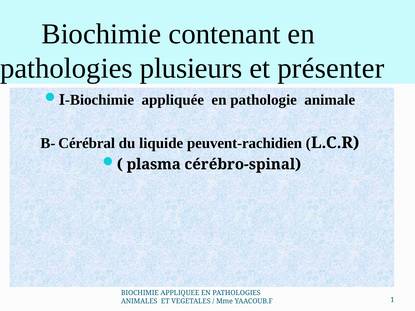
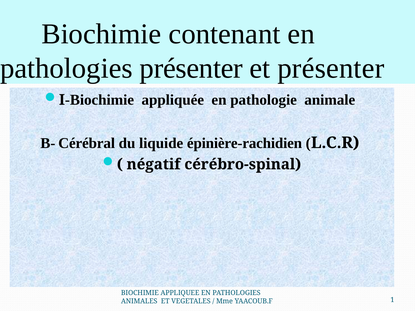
pathologies plusieurs: plusieurs -> présenter (191, 69)
peuvent-rachidien: peuvent-rachidien -> épinière-rachidien (245, 143)
plasma: plasma -> négatif (154, 164)
